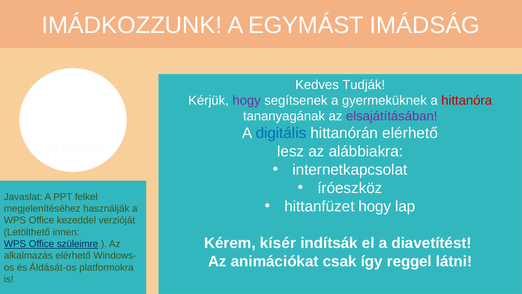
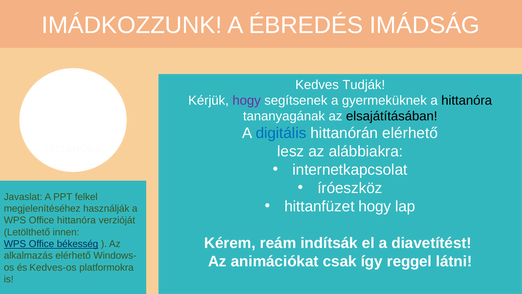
EGYMÁST: EGYMÁST -> ÉBREDÉS (306, 25)
hittanóra colour: red -> black (467, 100)
elsajátításában colour: purple -> black (392, 116)
Office kezeddel: kezeddel -> hittanóra (76, 220)
kísér: kísér -> reám (278, 243)
szüleimre: szüleimre -> békesség (78, 244)
Áldását-os: Áldását-os -> Kedves-os (53, 267)
